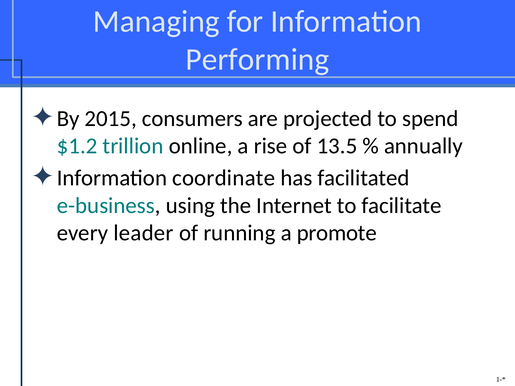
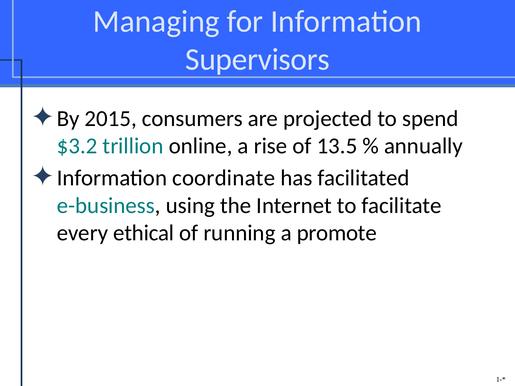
Performing: Performing -> Supervisors (258, 59)
$1.2: $1.2 -> $3.2 (77, 146)
leader: leader -> ethical (144, 233)
